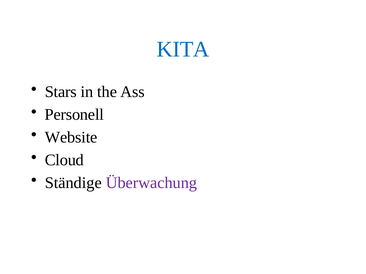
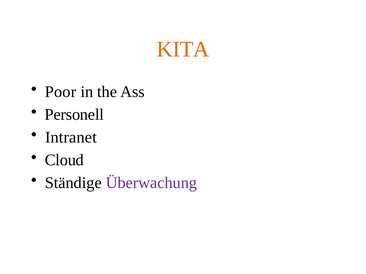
KITA colour: blue -> orange (183, 49)
Stars: Stars -> Poor (61, 92)
Website: Website -> Intranet (71, 138)
